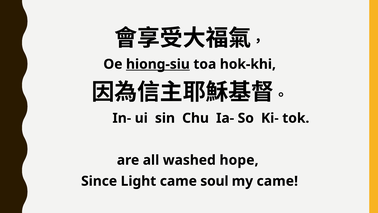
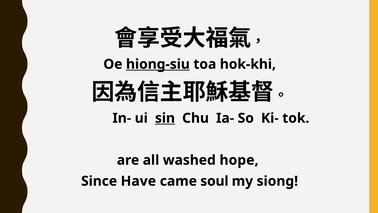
sin underline: none -> present (165, 118)
Light: Light -> Have (138, 181)
my came: came -> siong (277, 181)
